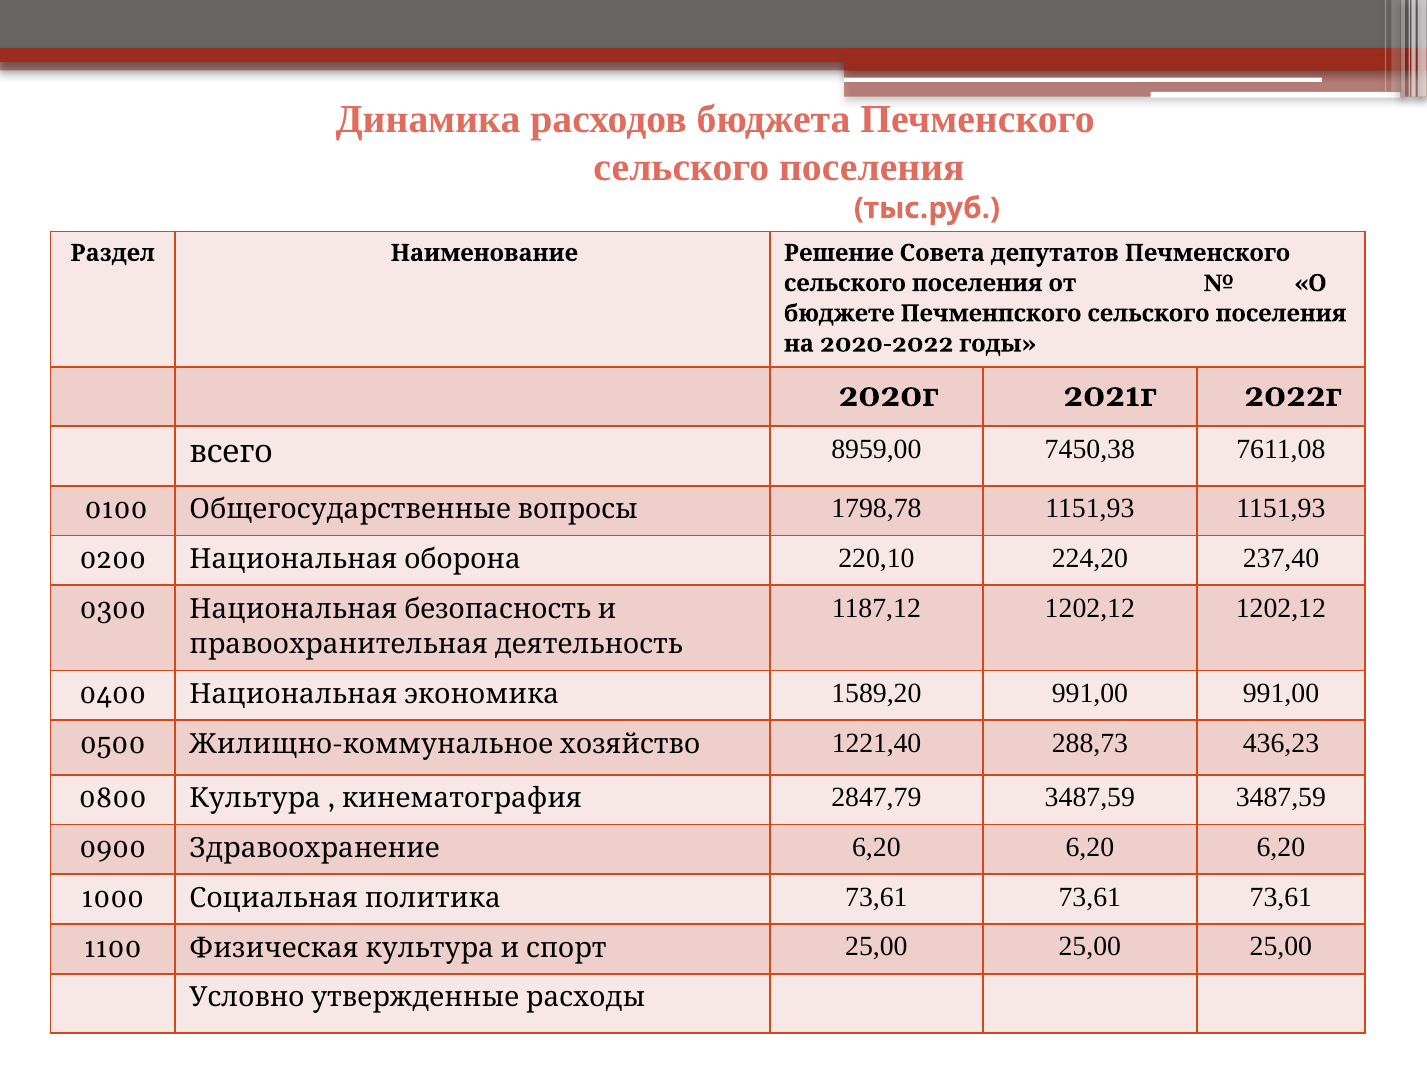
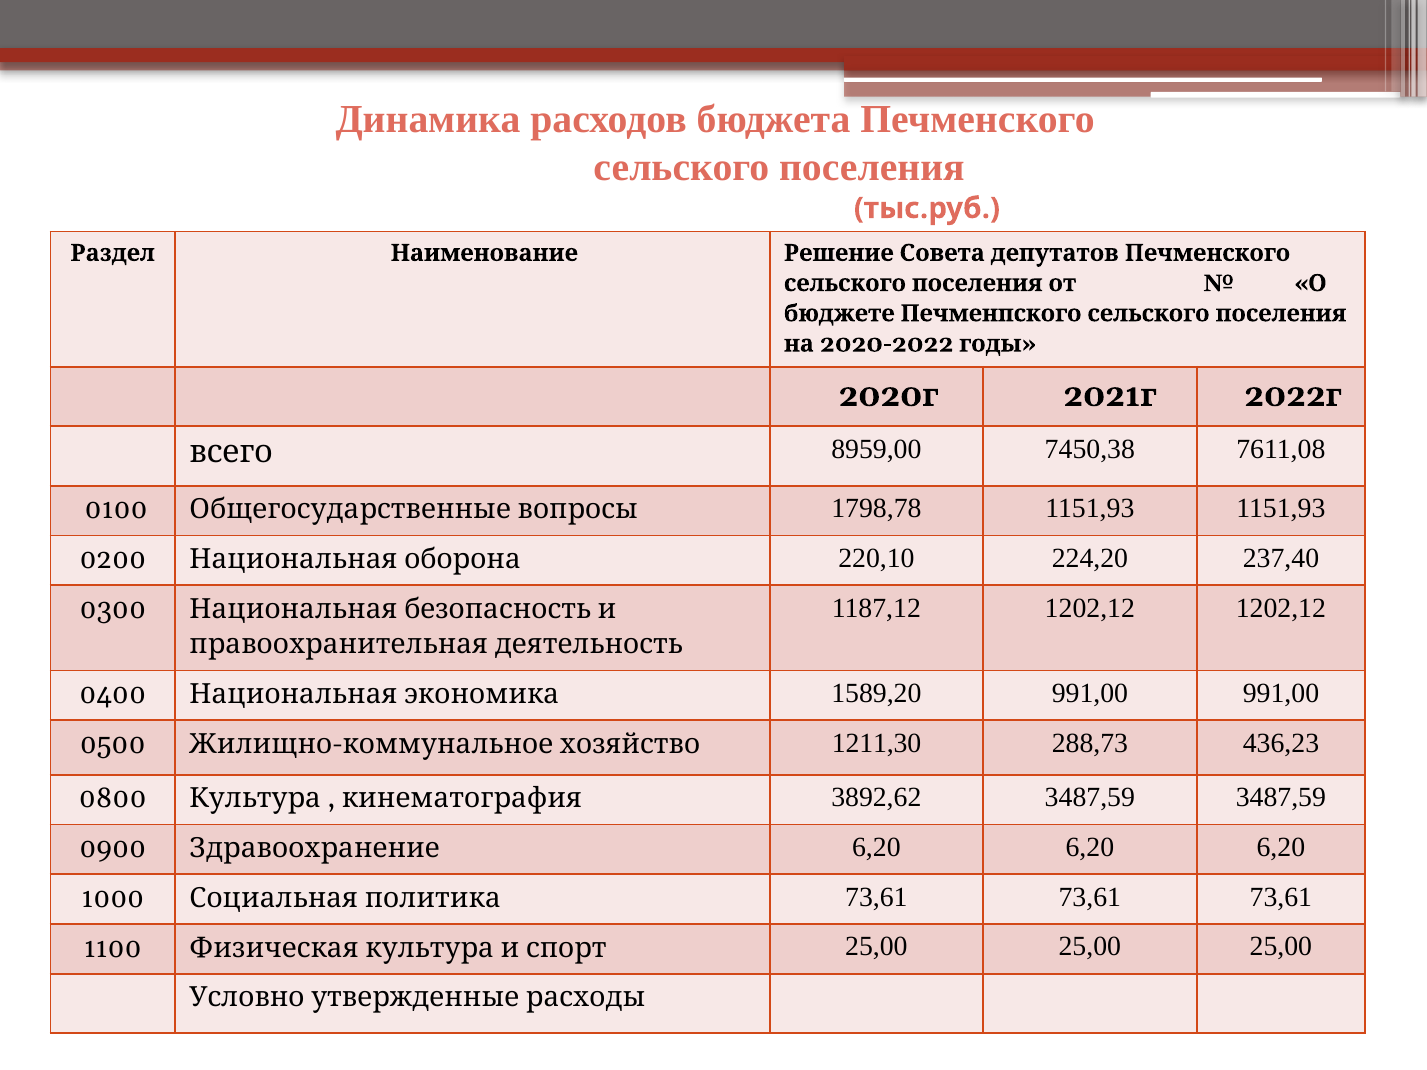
1221,40: 1221,40 -> 1211,30 (876, 743)
2847,79: 2847,79 -> 3892,62 (876, 798)
